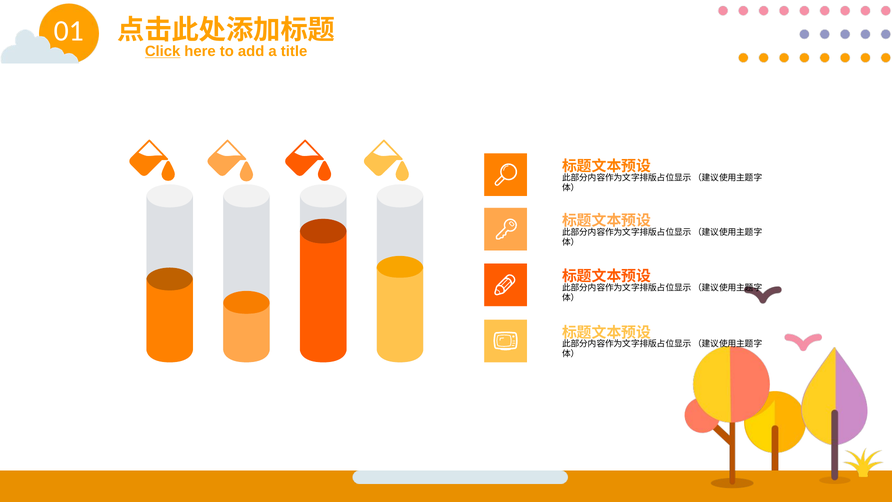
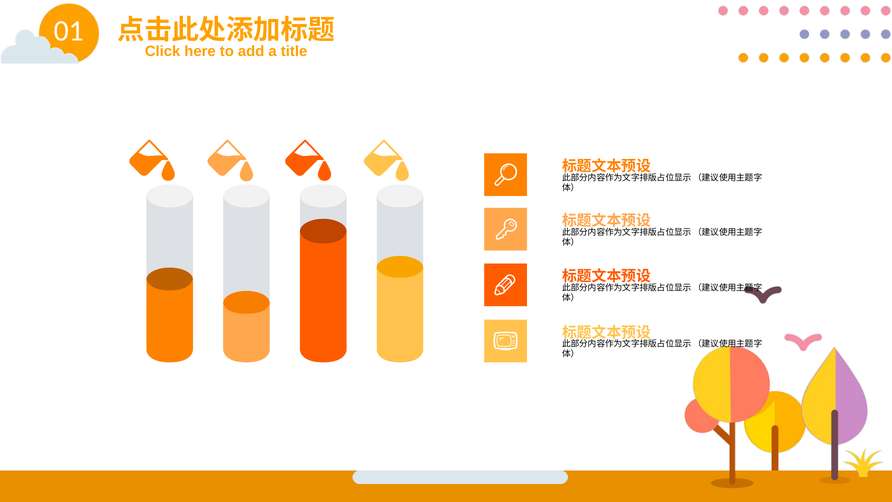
Click underline: present -> none (163, 51)
